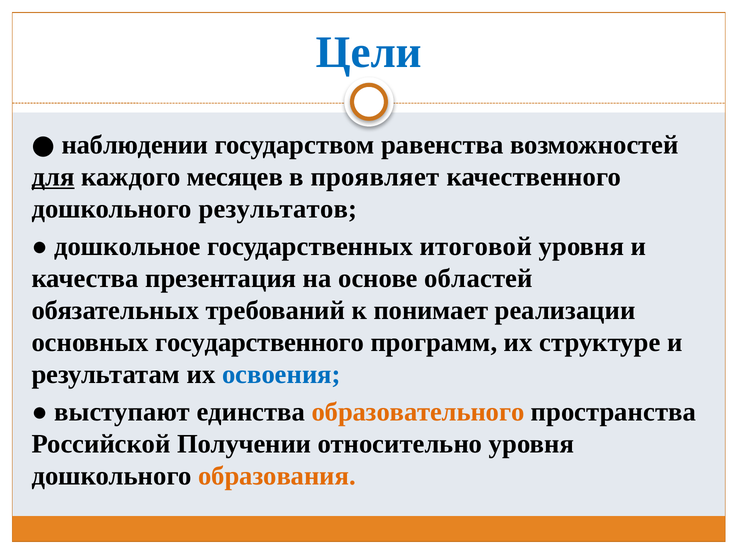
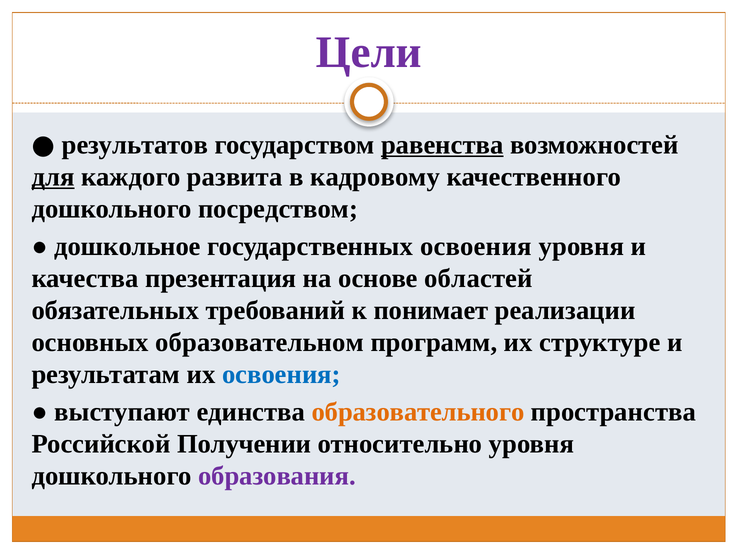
Цели colour: blue -> purple (369, 52)
наблюдении: наблюдении -> результатов (135, 145)
равенства underline: none -> present (442, 145)
месяцев: месяцев -> развита (235, 177)
проявляет: проявляет -> кадровому (375, 177)
результатов: результатов -> посредством (278, 209)
государственных итоговой: итоговой -> освоения (476, 246)
государственного: государственного -> образовательном (260, 342)
образования colour: orange -> purple (277, 475)
